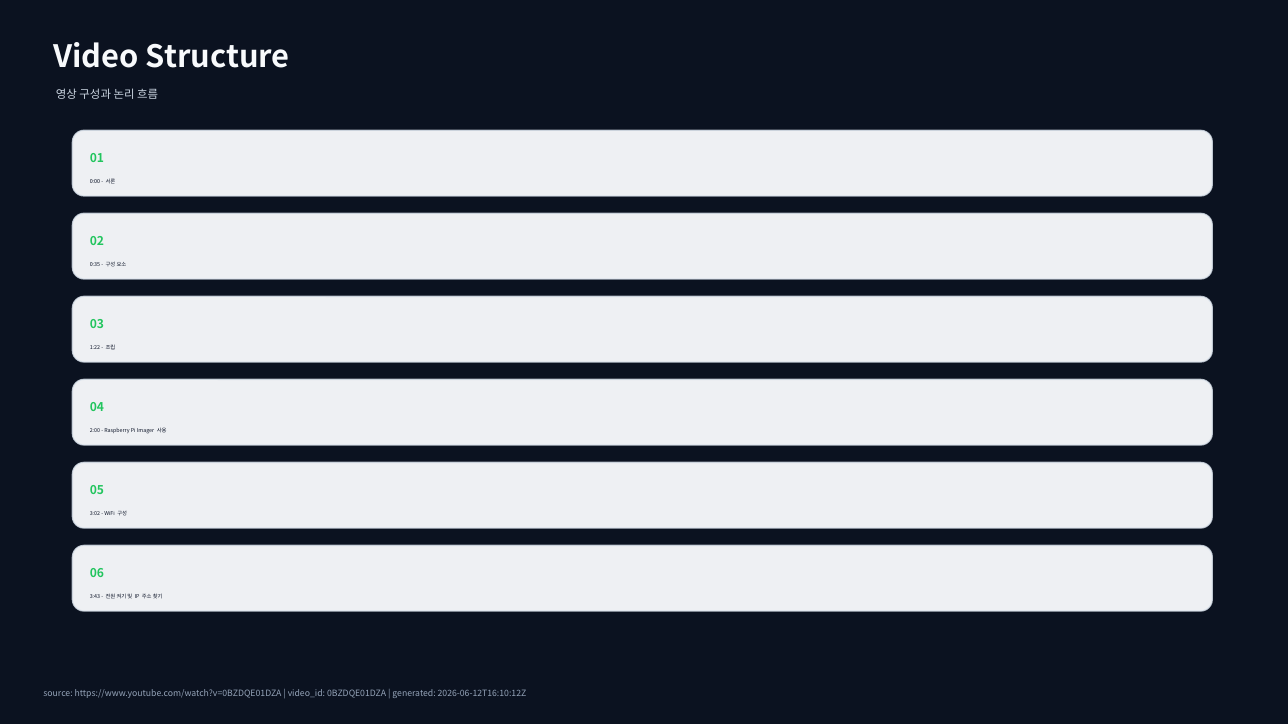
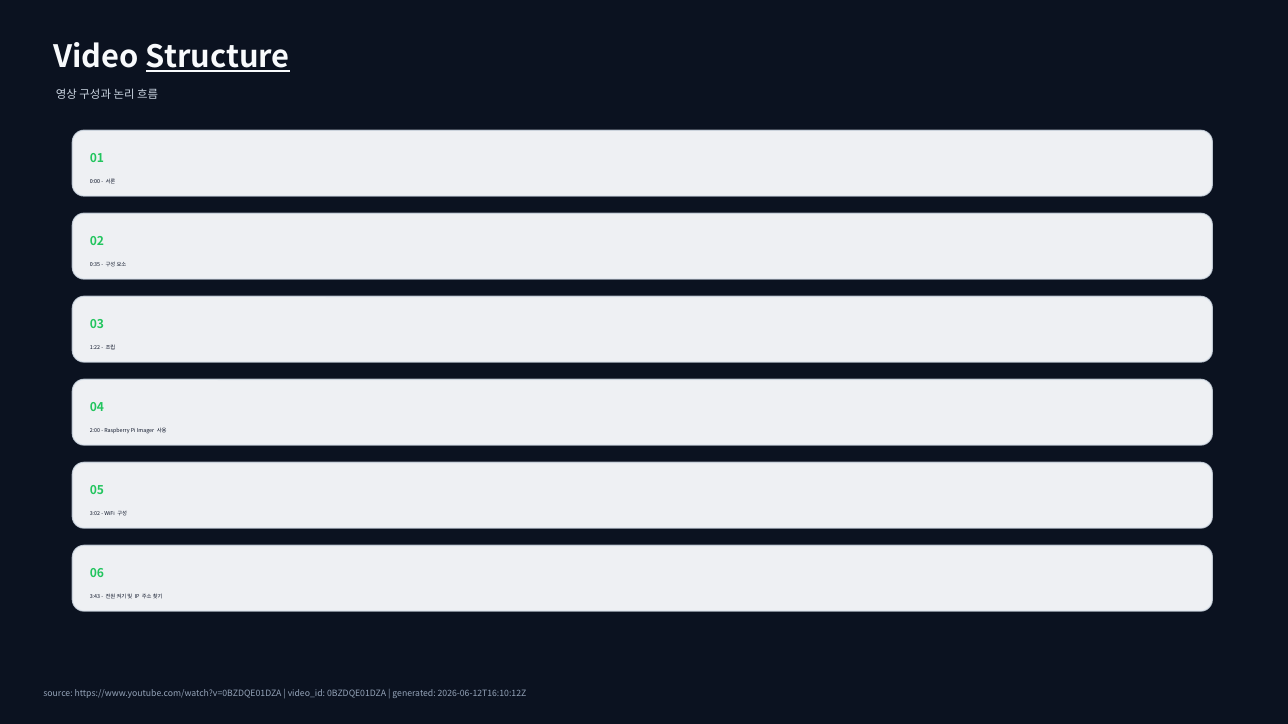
Structure underline: none -> present (218, 58)
